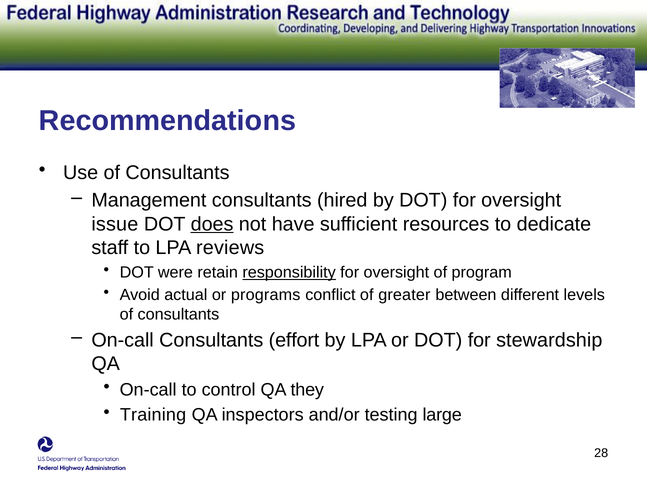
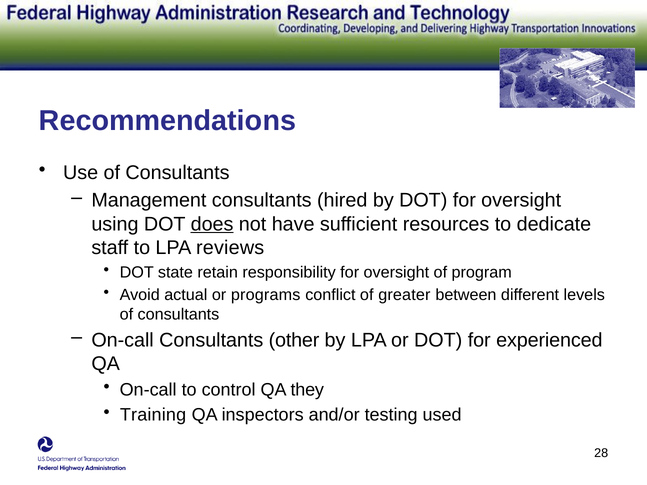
issue: issue -> using (115, 224)
were: were -> state (175, 272)
responsibility underline: present -> none (289, 272)
effort: effort -> other (294, 340)
stewardship: stewardship -> experienced (549, 340)
large: large -> used (442, 415)
